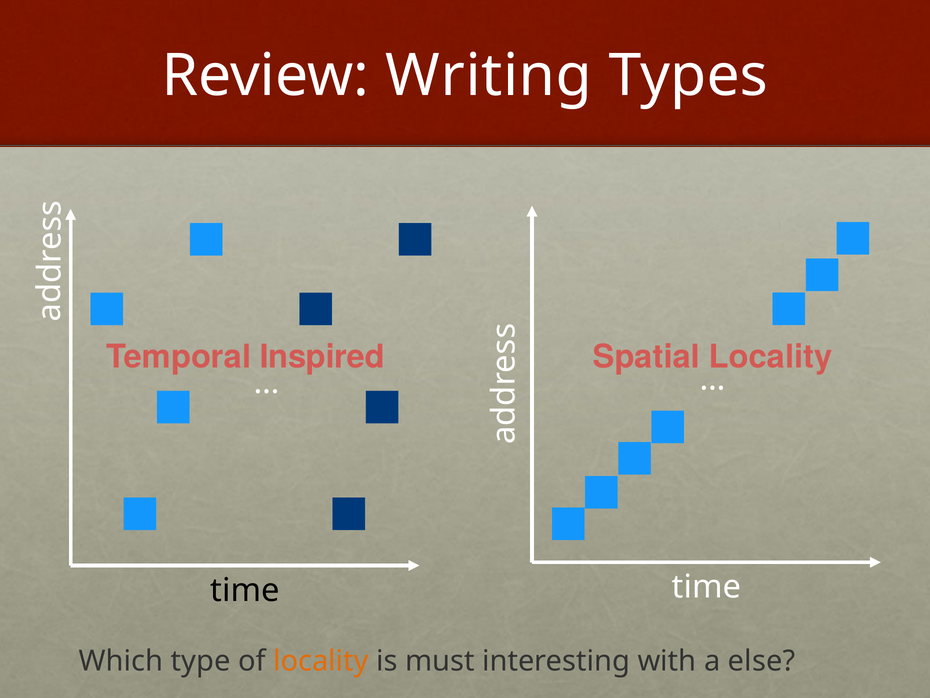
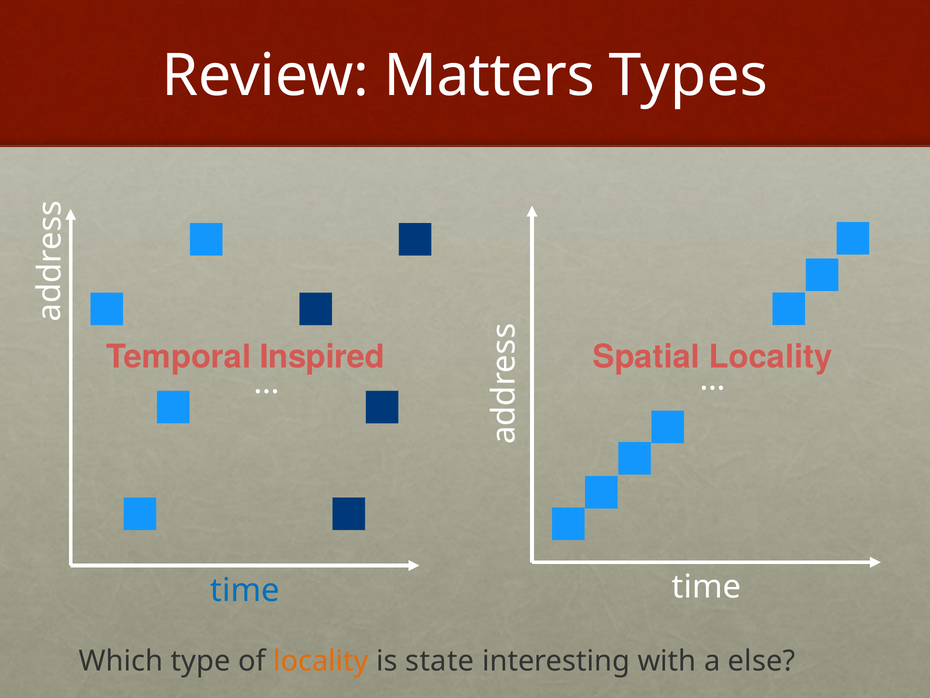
Writing: Writing -> Matters (489, 76)
time colour: black -> blue (245, 590)
must: must -> state (440, 661)
